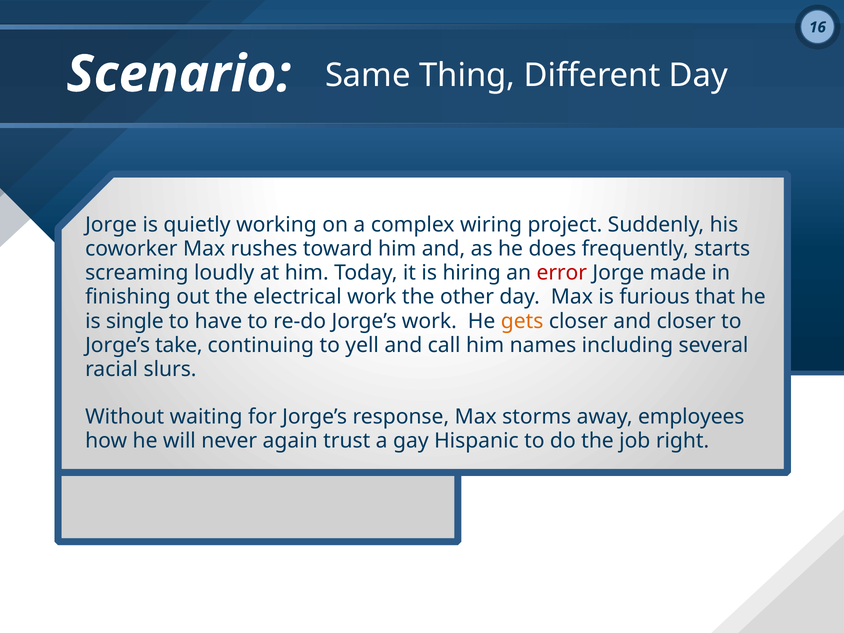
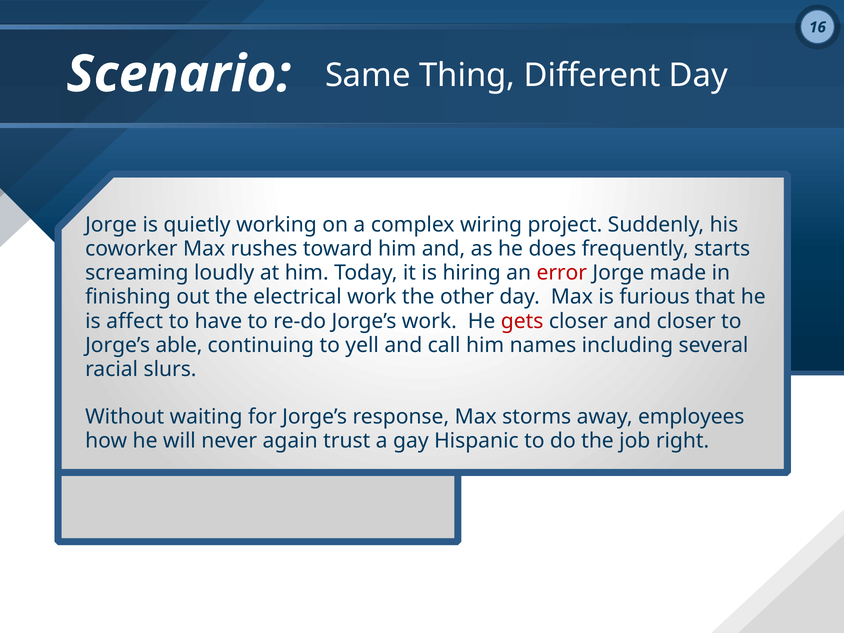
single: single -> affect (135, 321)
gets colour: orange -> red (522, 321)
take: take -> able (179, 345)
